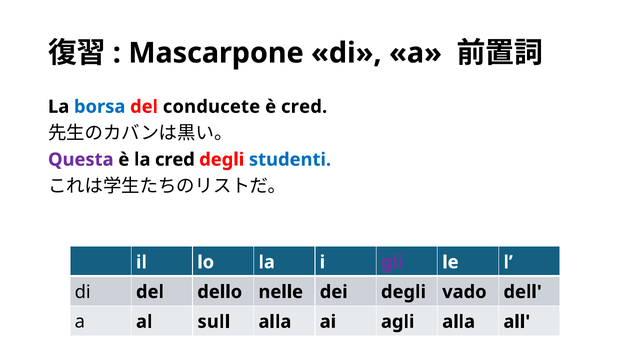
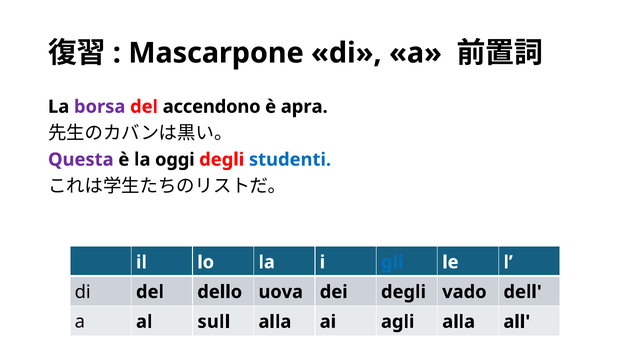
borsa colour: blue -> purple (100, 107)
conducete: conducete -> accendono (212, 107)
è cred: cred -> apra (304, 107)
la cred: cred -> oggi (175, 159)
gli colour: purple -> blue (392, 262)
nelle: nelle -> uova (281, 291)
